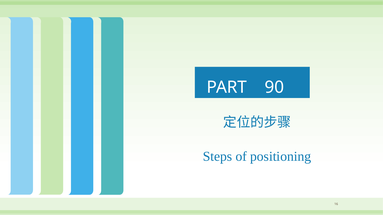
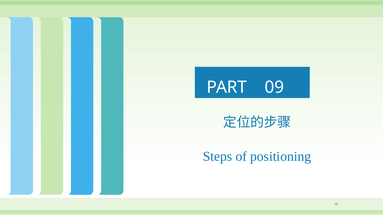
90: 90 -> 09 (274, 87)
